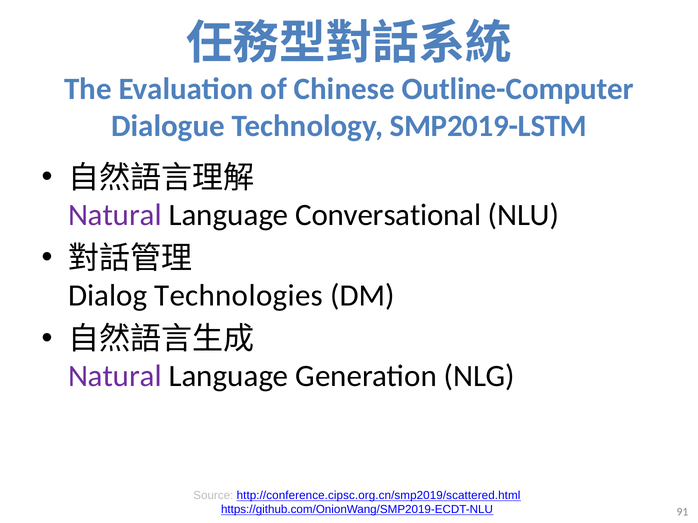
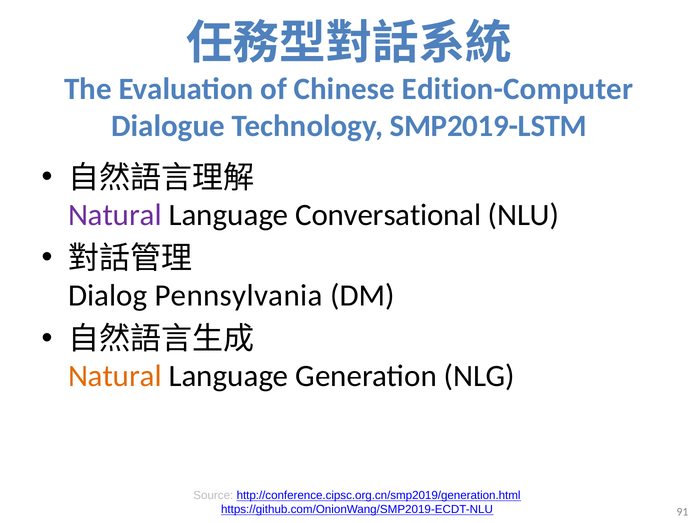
Outline-Computer: Outline-Computer -> Edition-Computer (518, 89)
Technologies: Technologies -> Pennsylvania (239, 296)
Natural colour: purple -> orange (115, 377)
http://conference.cipsc.org.cn/smp2019/scattered.html: http://conference.cipsc.org.cn/smp2019/scattered.html -> http://conference.cipsc.org.cn/smp2019/generation.html (379, 496)
